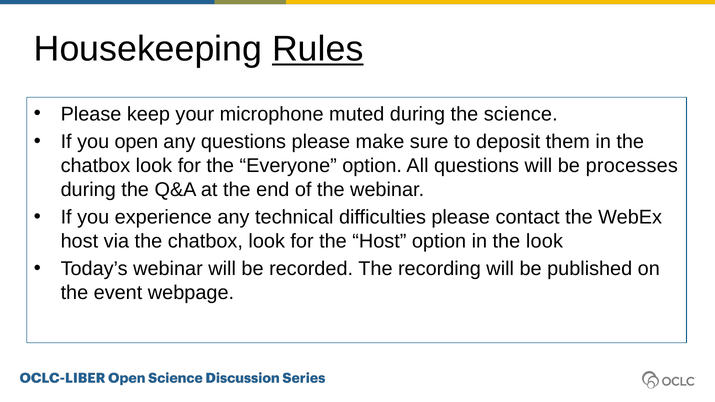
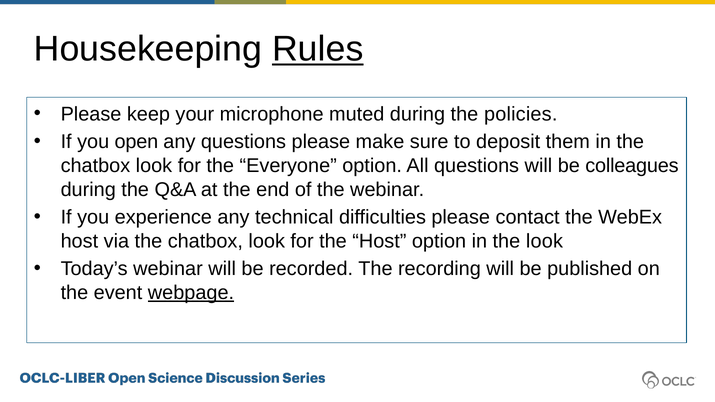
science: science -> policies (521, 114)
processes: processes -> colleagues (632, 166)
webpage underline: none -> present (191, 293)
